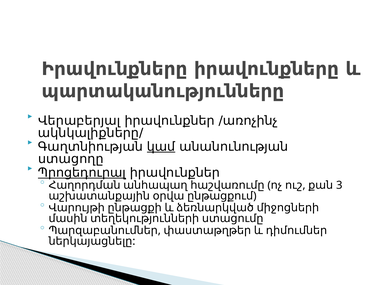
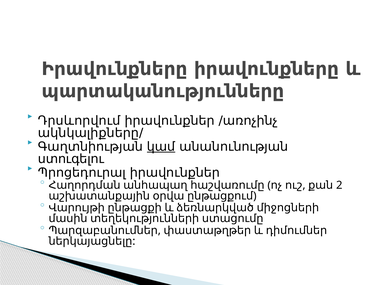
Վերաբերյալ: Վերաբերյալ -> Դրսևորվում (79, 121)
ստացողը: ստացողը -> ստուգելու (71, 159)
Պրոցեդուրալ underline: present -> none (82, 173)
3: 3 -> 2 (339, 185)
